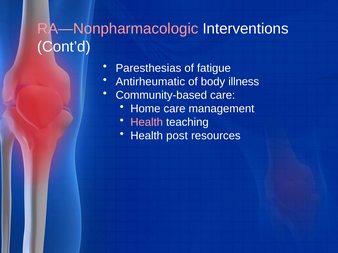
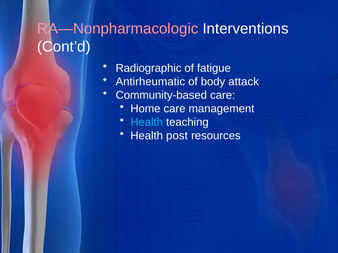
Paresthesias: Paresthesias -> Radiographic (149, 68)
illness: illness -> attack (244, 82)
Health colour: pink -> light blue (147, 122)
